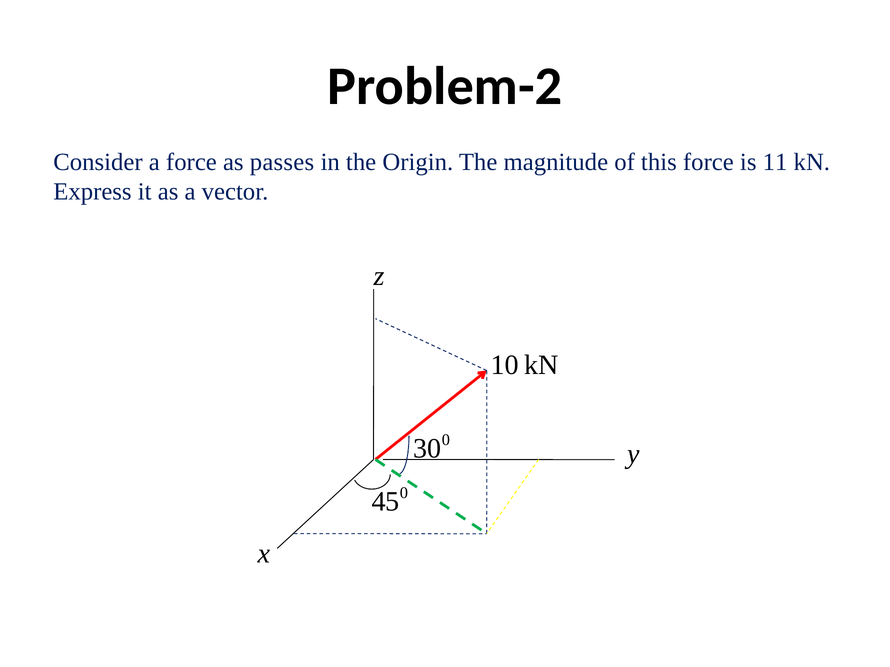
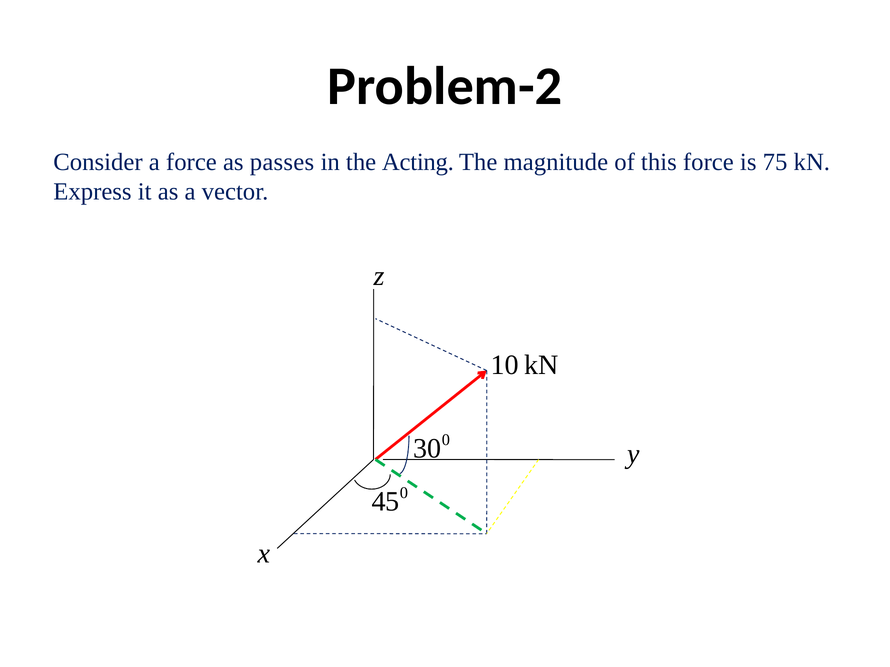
Origin: Origin -> Acting (418, 162)
11: 11 -> 75 (775, 162)
